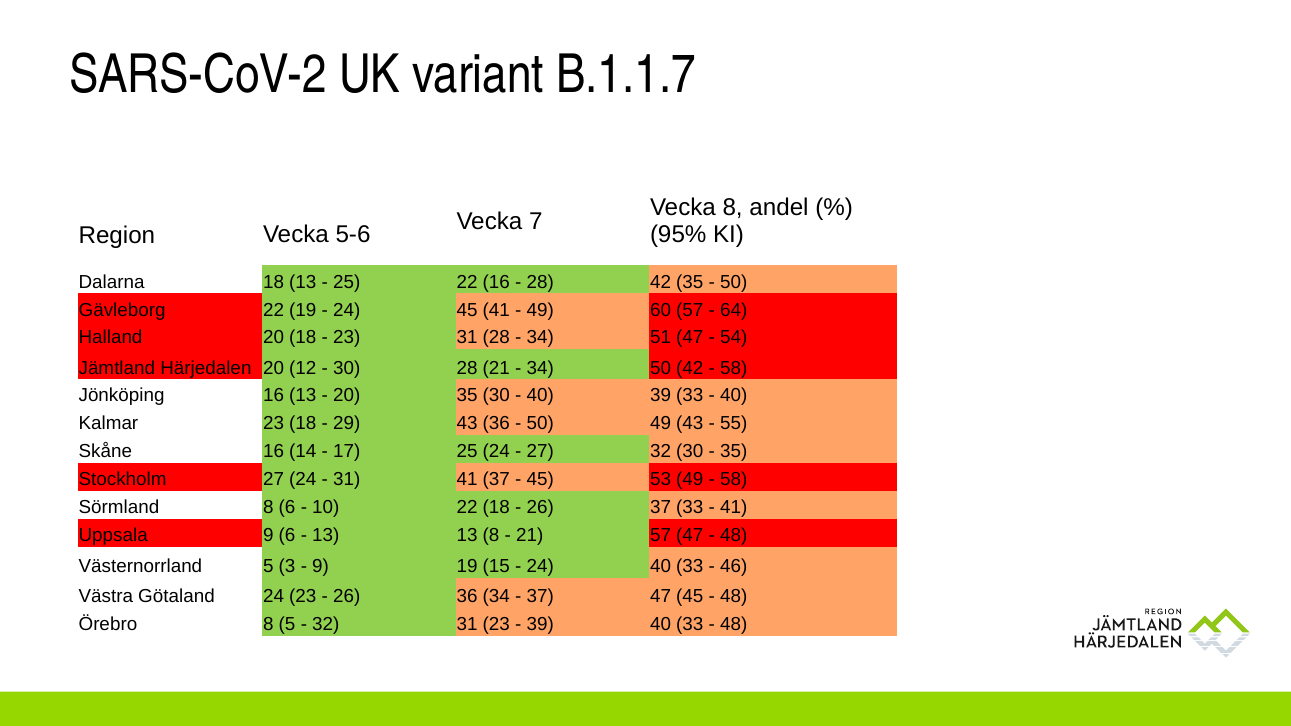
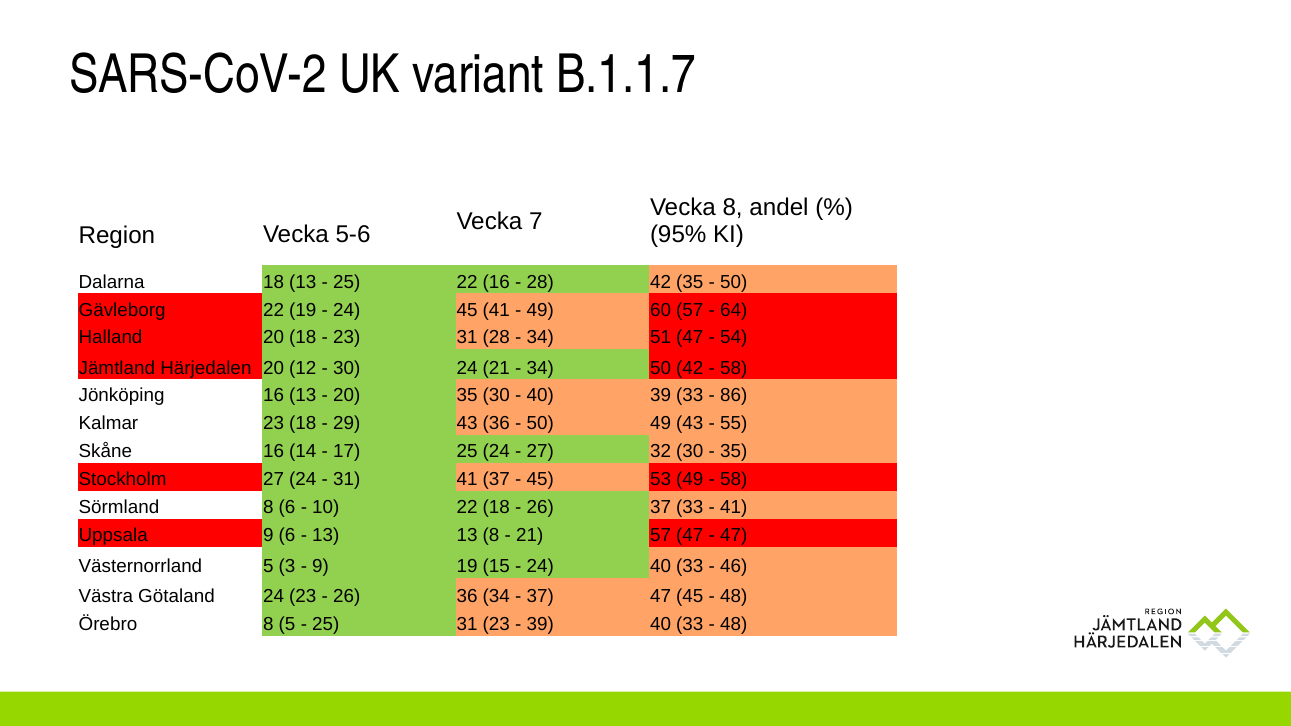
30 28: 28 -> 24 (467, 368)
40: 40 -> 86 (734, 396)
48: 48 -> 47 (734, 536)
32: 32 -> 25 (326, 625)
